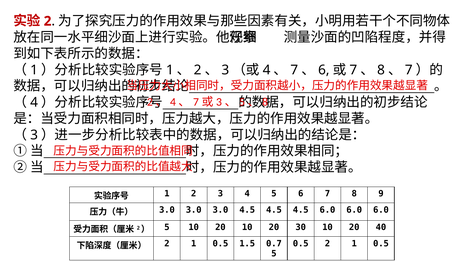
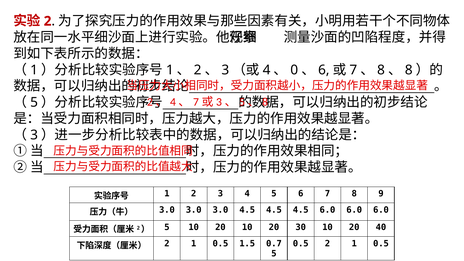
7: 7 -> 0 (294, 70)
7: 7 -> 8 (409, 70)
4: 4 -> 5 (34, 102)
